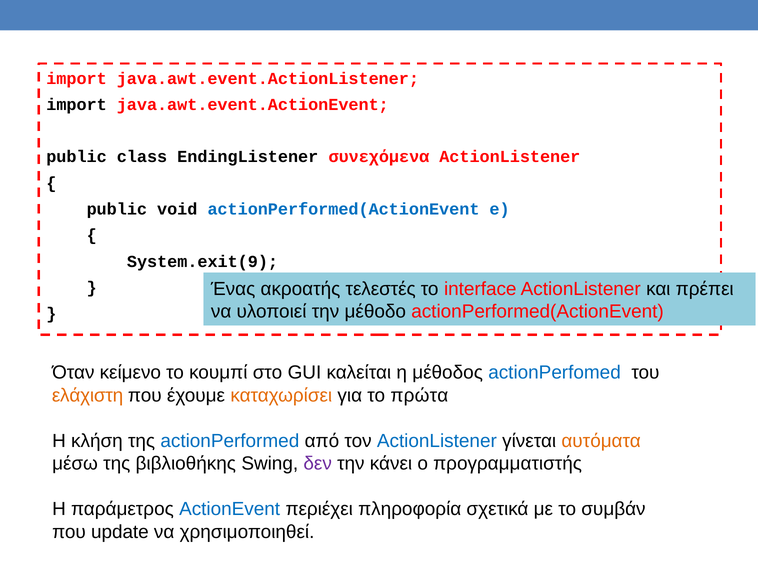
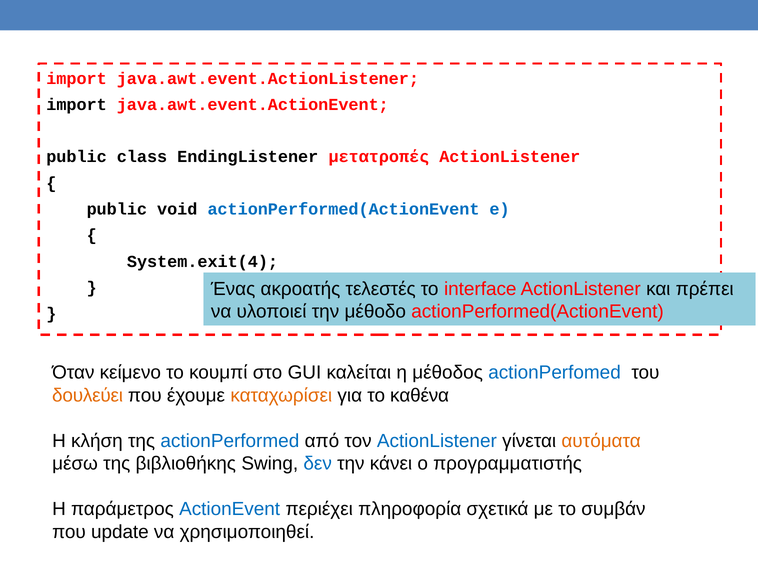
συνεχόμενα: συνεχόμενα -> μετατροπές (379, 157)
System.exit(9: System.exit(9 -> System.exit(4 (203, 261)
ελάχιστη: ελάχιστη -> δουλεύει (88, 395)
πρώτα: πρώτα -> καθένα (420, 395)
δεν colour: purple -> blue (318, 463)
